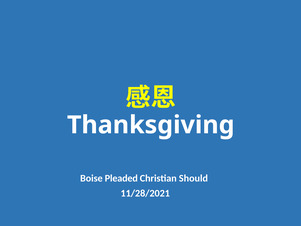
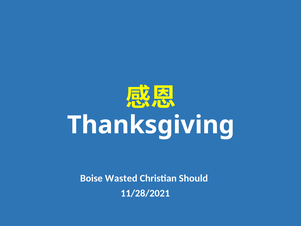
Pleaded: Pleaded -> Wasted (121, 178)
